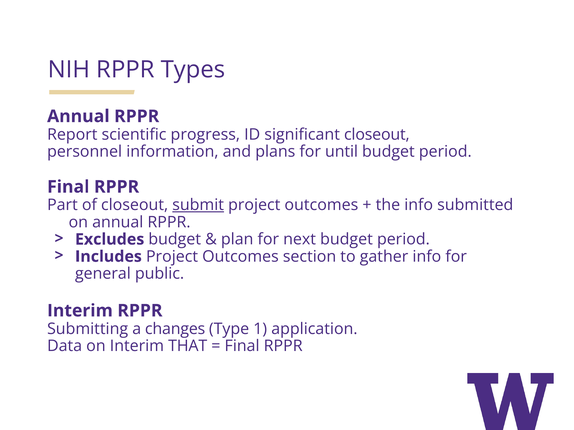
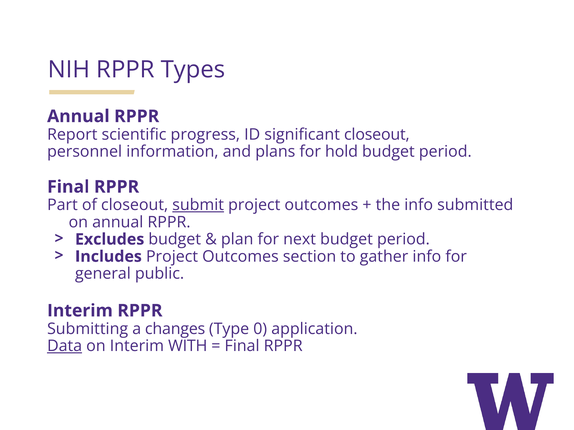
until: until -> hold (342, 152)
1: 1 -> 0 (260, 329)
Data underline: none -> present (65, 346)
THAT: THAT -> WITH (188, 346)
